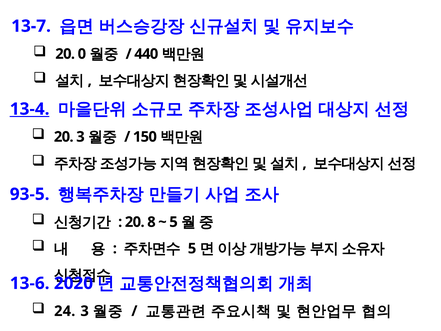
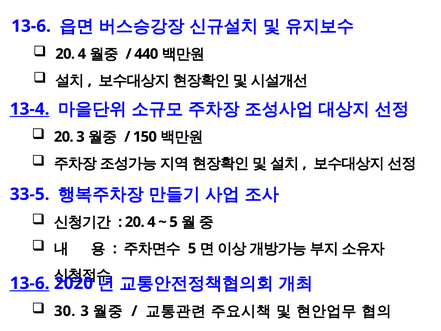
13-7: 13-7 -> 13-6 (31, 26)
0: 0 -> 4 (82, 54)
93-5: 93-5 -> 33-5 (30, 194)
8: 8 -> 4 (151, 222)
13-6 underline: none -> present (30, 283)
24: 24 -> 30 (65, 311)
